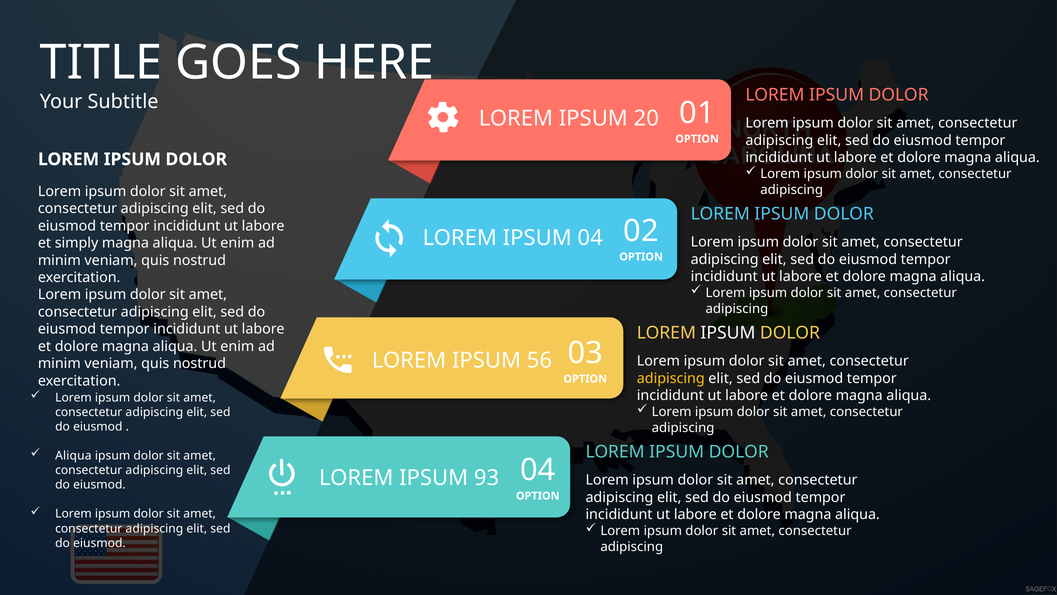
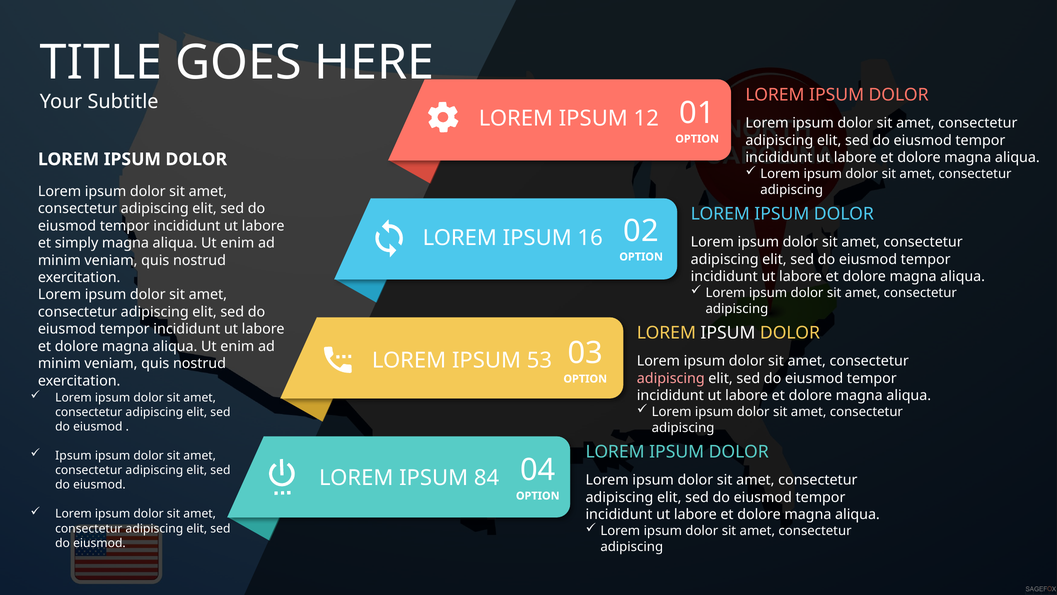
20: 20 -> 12 (646, 118)
IPSUM 04: 04 -> 16 (590, 238)
56: 56 -> 53 (539, 360)
adipiscing colour: yellow -> pink (671, 378)
Aliqua: Aliqua -> Ipsum (73, 455)
93: 93 -> 84 (487, 478)
